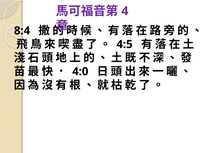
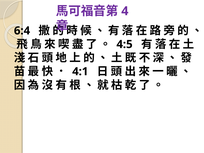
8:4: 8:4 -> 6:4 (22, 31)
4:0: 4:0 -> 4:1 (80, 71)
